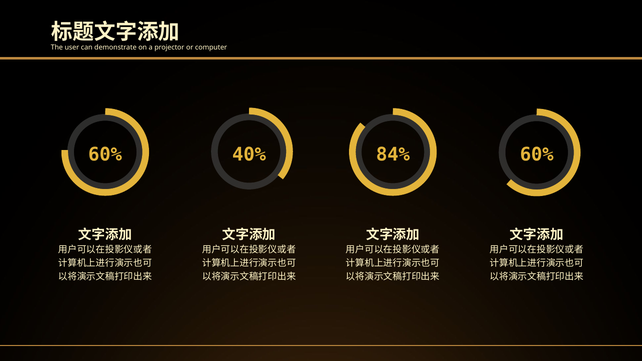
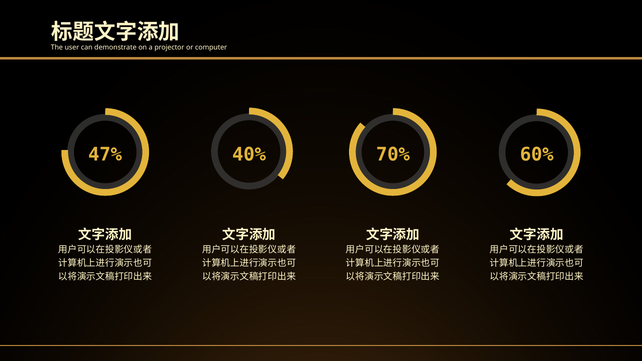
60%: 60% -> 47% (105, 155)
84%: 84% -> 70% (393, 155)
